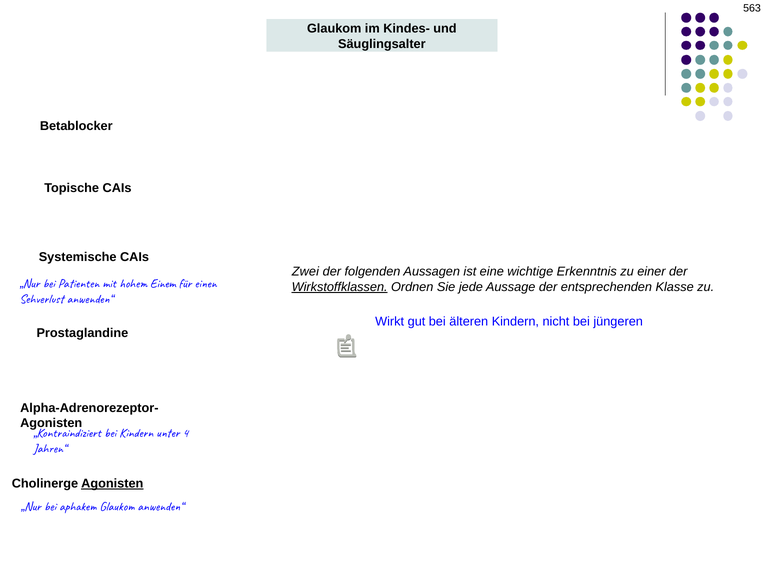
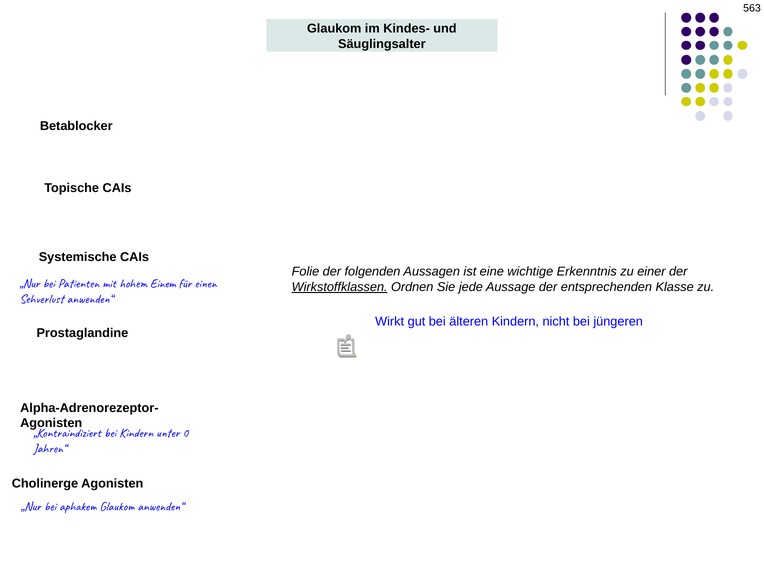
Zwei: Zwei -> Folie (305, 272)
4: 4 -> 0 (185, 433)
Agonisten underline: present -> none (112, 484)
